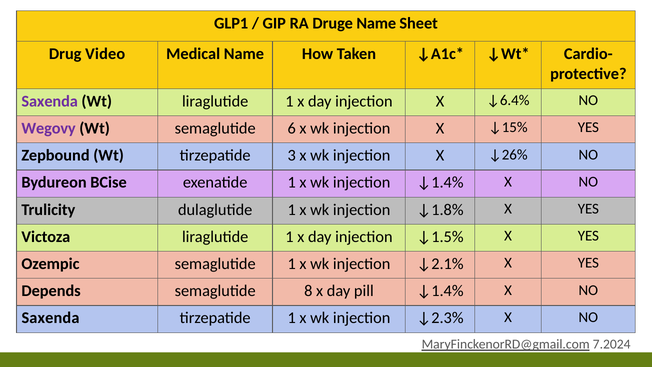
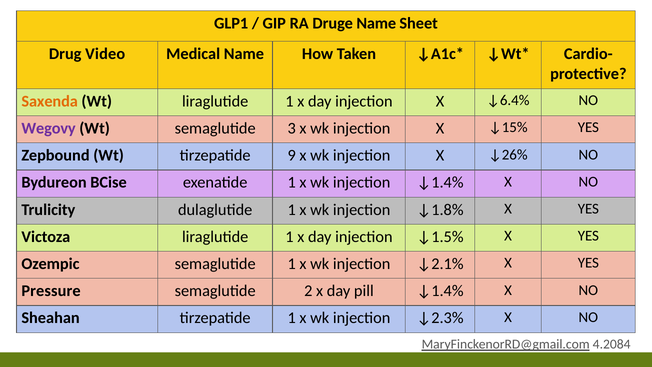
Saxenda colour: purple -> orange (50, 101)
6: 6 -> 3 (292, 128)
3: 3 -> 9 (292, 155)
Depends: Depends -> Pressure (51, 291)
8: 8 -> 2 (308, 291)
Saxenda: Saxenda -> Sheahan (51, 318)
7.2024: 7.2024 -> 4.2084 (612, 344)
